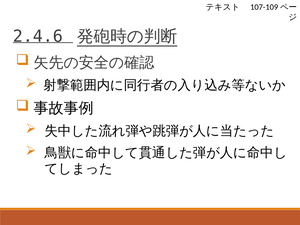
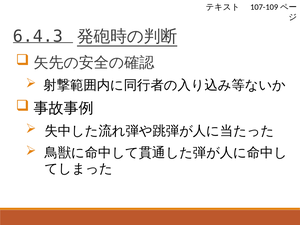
2.4.6: 2.4.6 -> 6.4.3 (38, 36)
